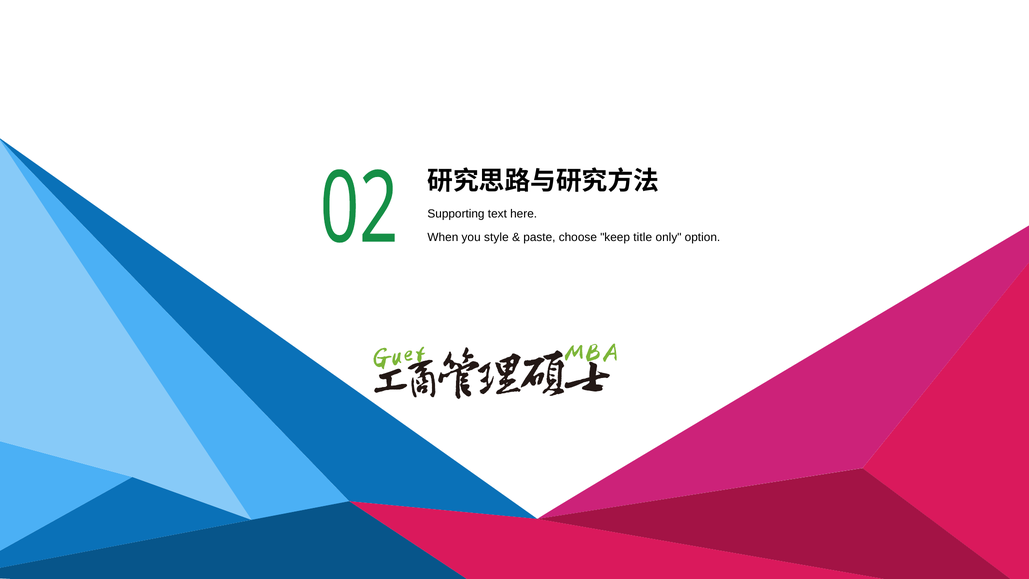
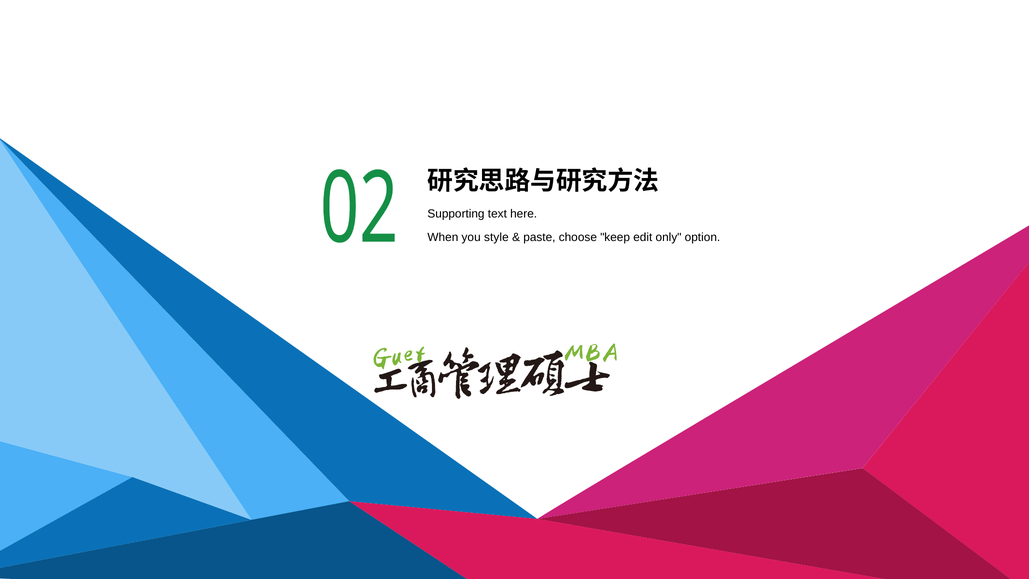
title: title -> edit (643, 237)
